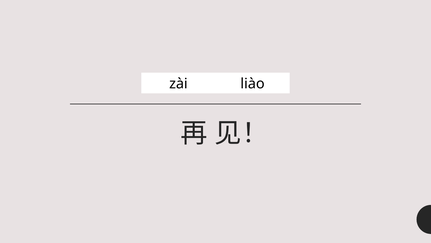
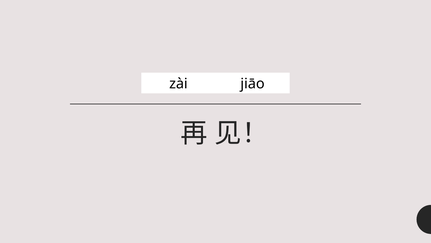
liào: liào -> jiāo (253, 84)
